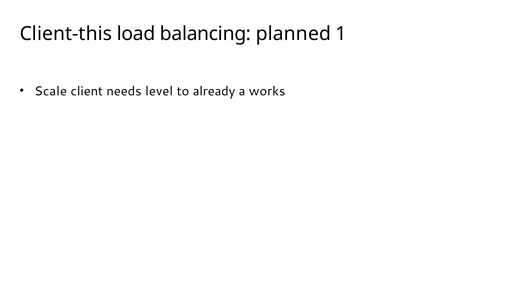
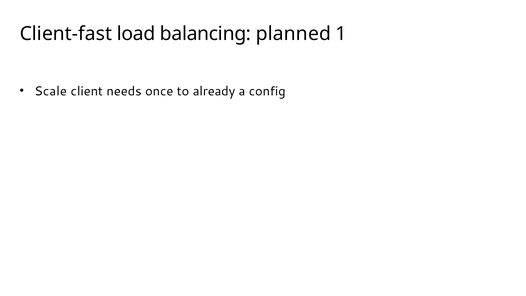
Client-this: Client-this -> Client-fast (66, 34)
level: level -> once (159, 91)
works: works -> config (267, 91)
